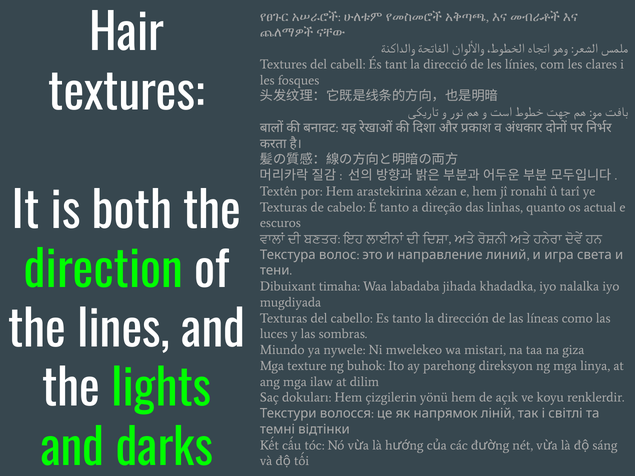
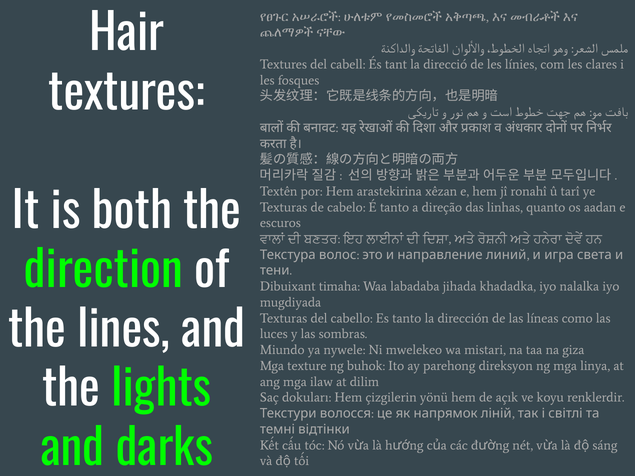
actual: actual -> aadan (600, 207)
